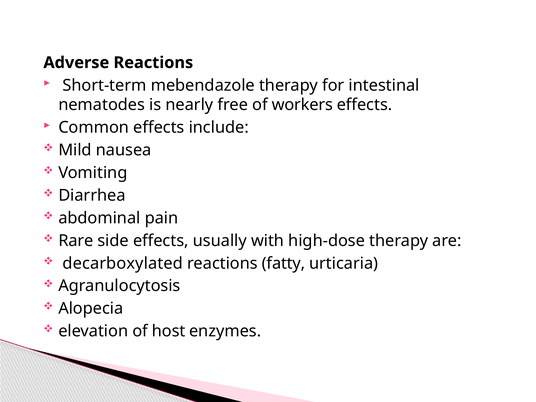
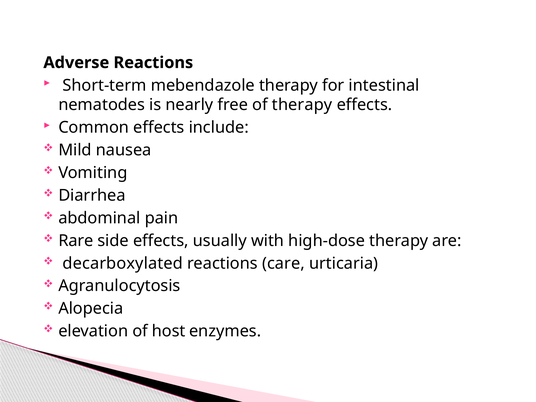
of workers: workers -> therapy (302, 105)
fatty: fatty -> care (283, 263)
